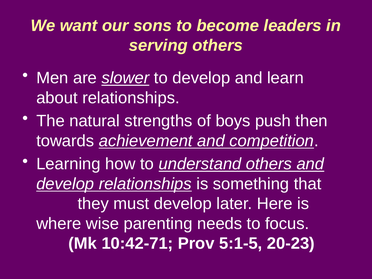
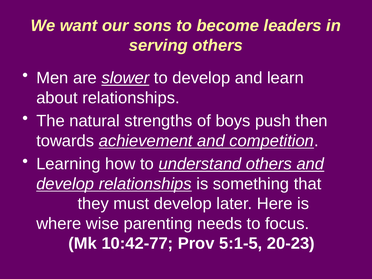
10:42-71: 10:42-71 -> 10:42-77 (137, 243)
